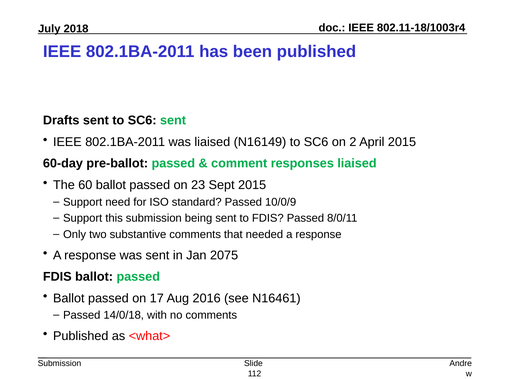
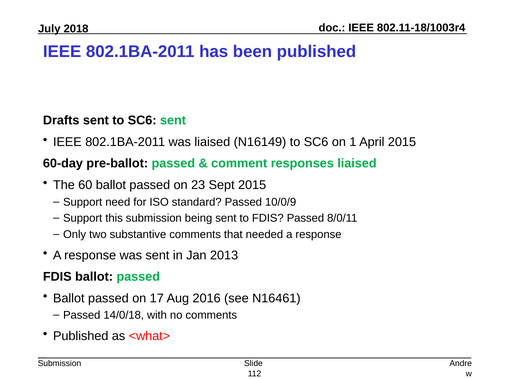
2: 2 -> 1 (353, 142)
2075: 2075 -> 2013 (224, 255)
